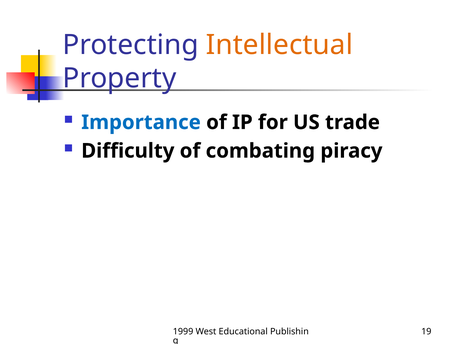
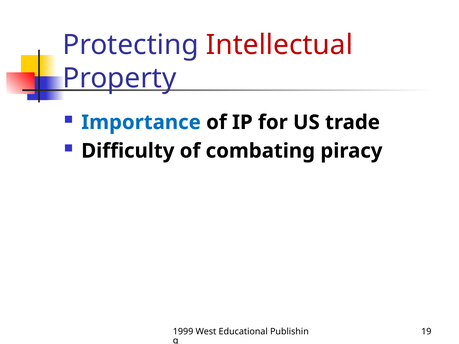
Intellectual colour: orange -> red (279, 45)
